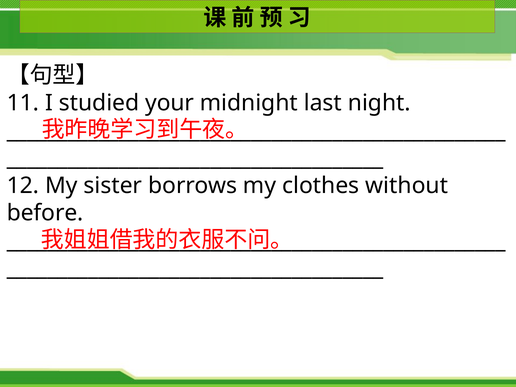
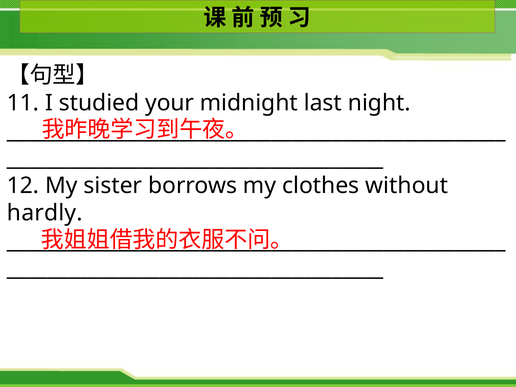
before: before -> hardly (45, 213)
